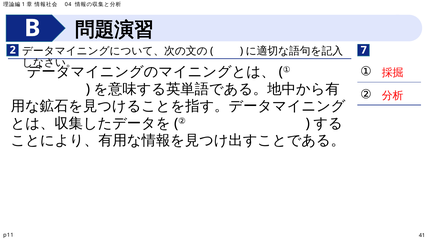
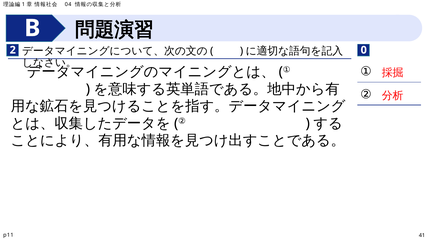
7: 7 -> 0 (364, 50)
